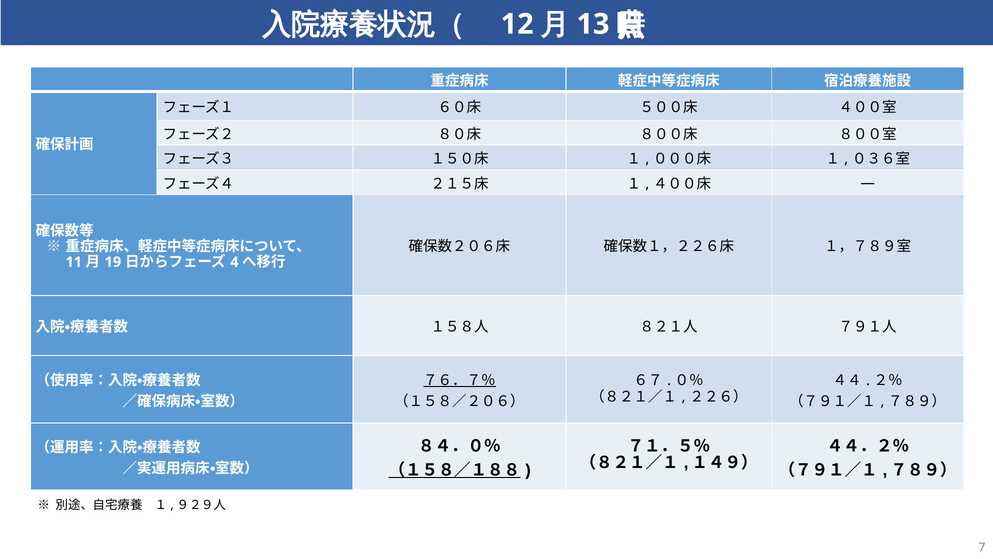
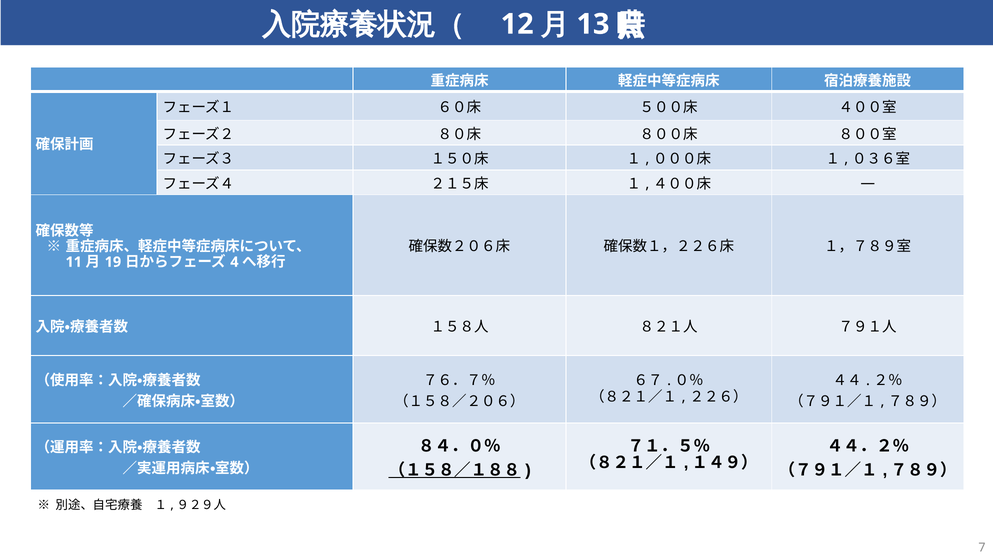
７６．７％ underline: present -> none (460, 380)
